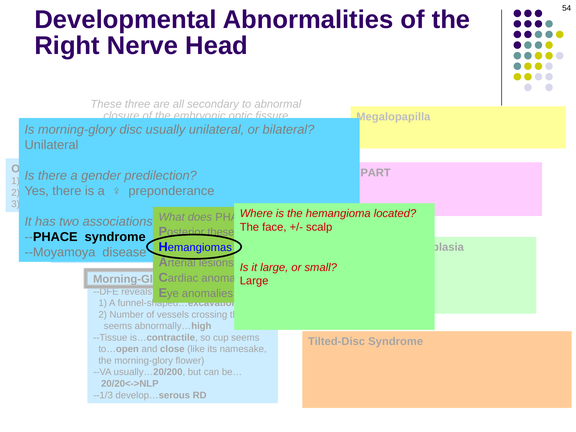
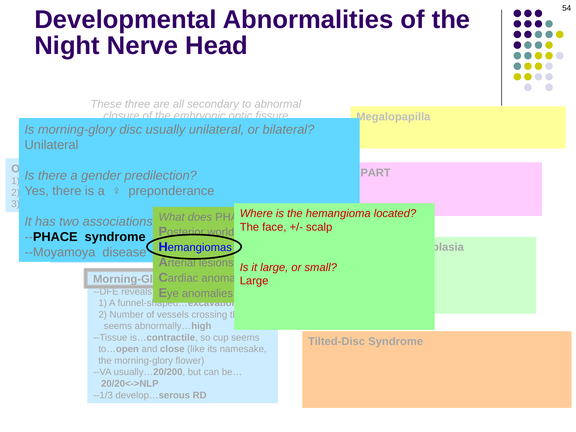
Right: Right -> Night (67, 46)
Posterior these: these -> world (221, 232)
